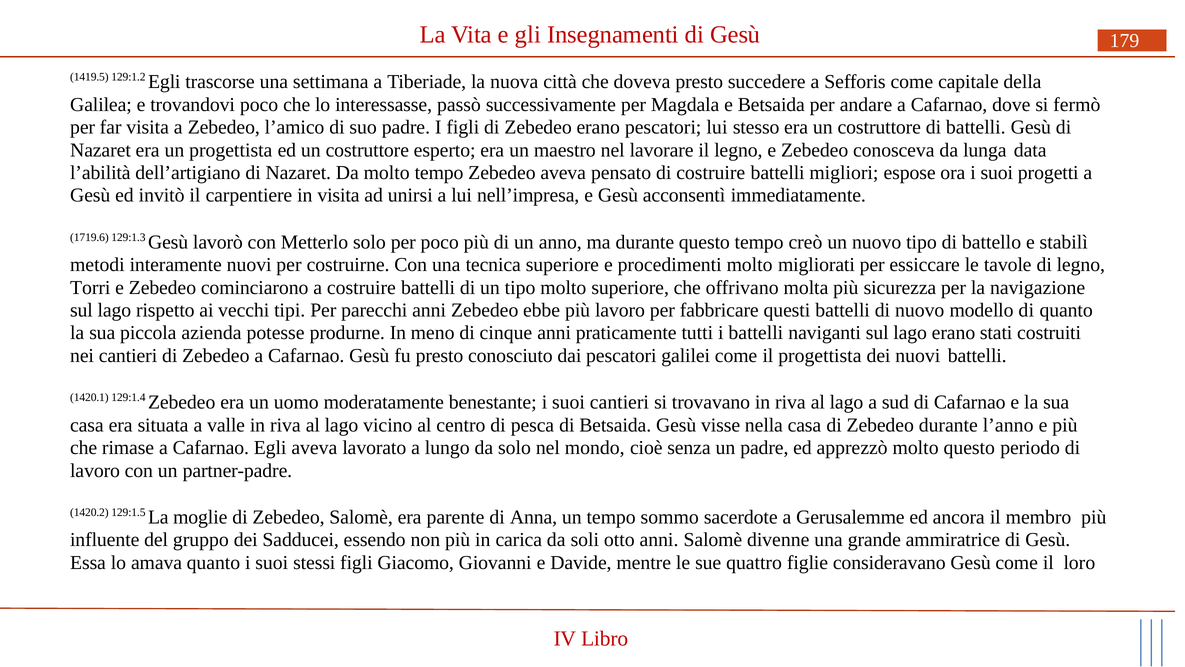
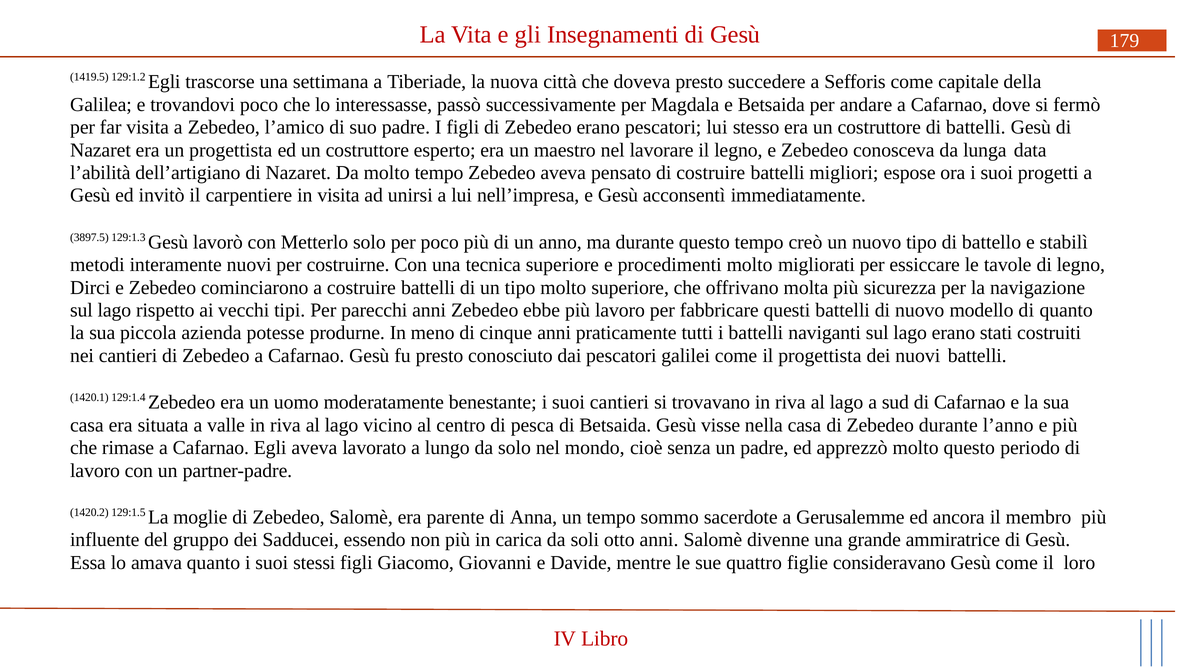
1719.6: 1719.6 -> 3897.5 (89, 237)
Torri: Torri -> Dirci (90, 288)
